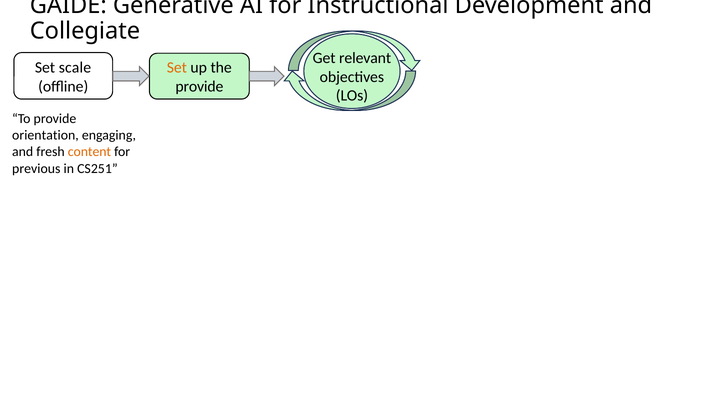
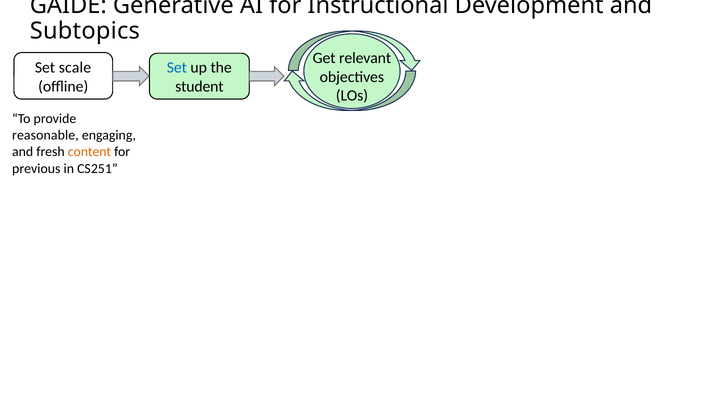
Collegiate: Collegiate -> Subtopics (85, 31)
Set colour: orange -> blue (177, 68)
provide: provide -> student (199, 87)
orientation: orientation -> reasonable (45, 135)
